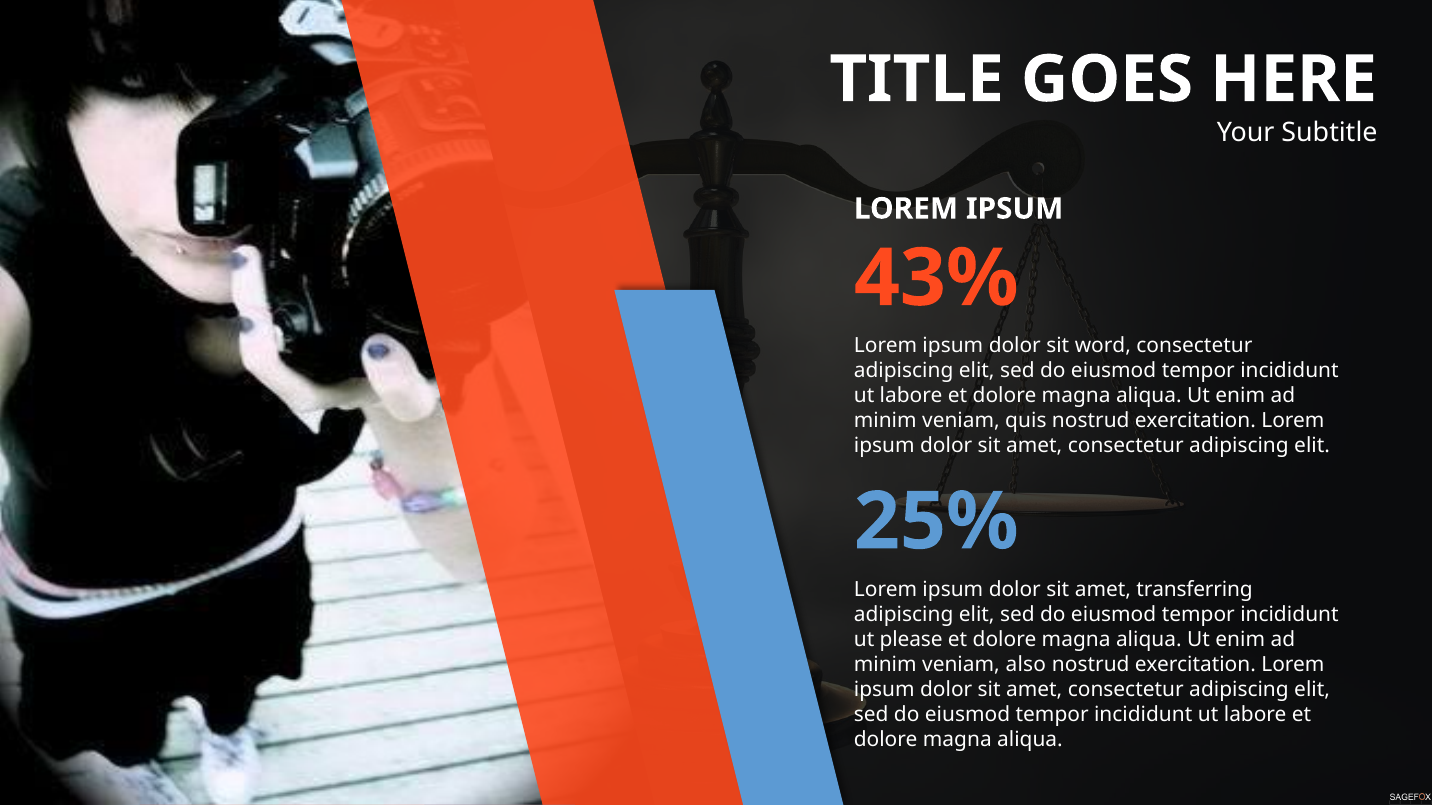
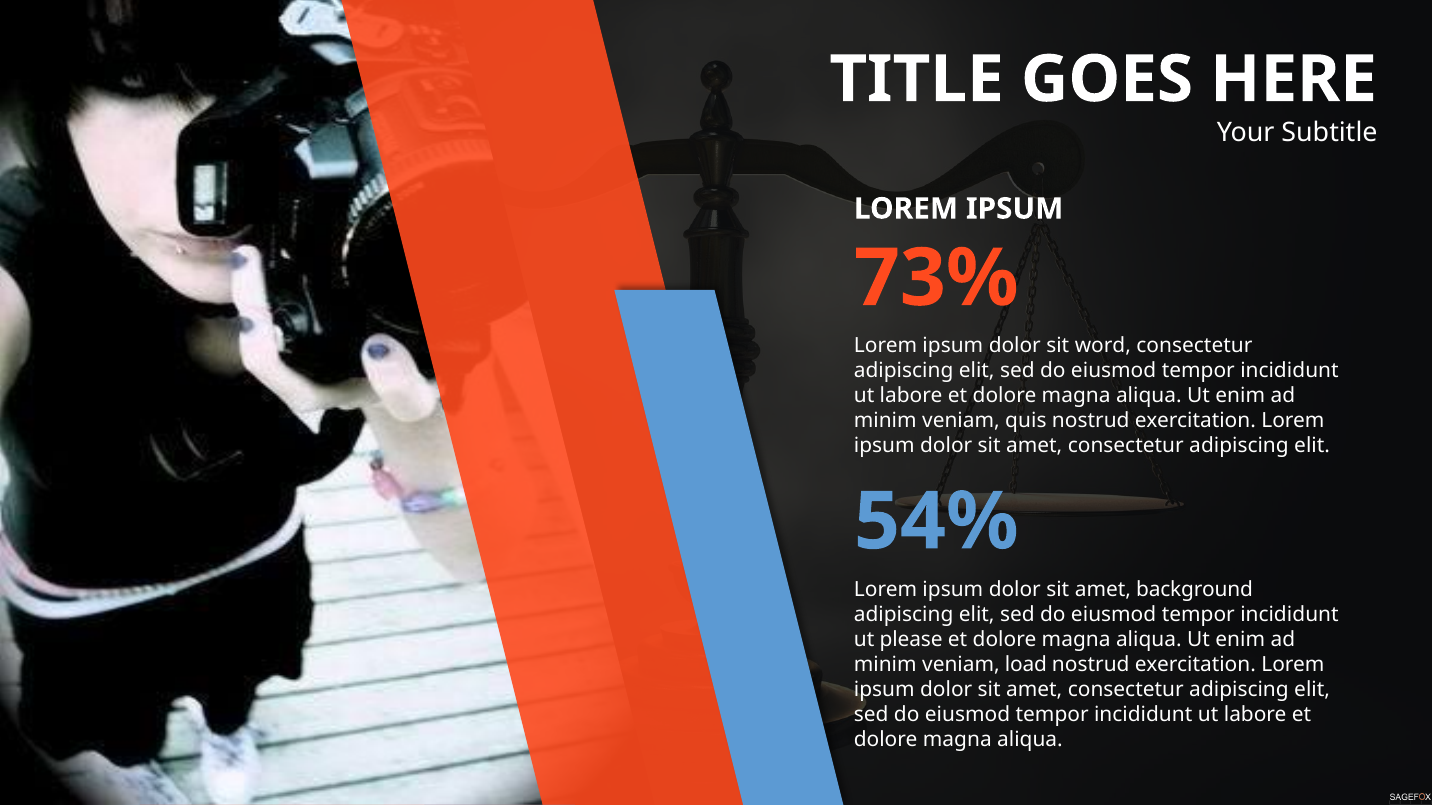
43%: 43% -> 73% (936, 279)
25%: 25% -> 54% (936, 522)
transferring: transferring -> background (1195, 590)
also: also -> load (1026, 665)
